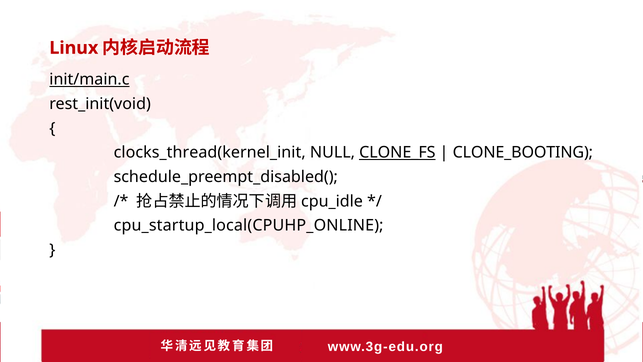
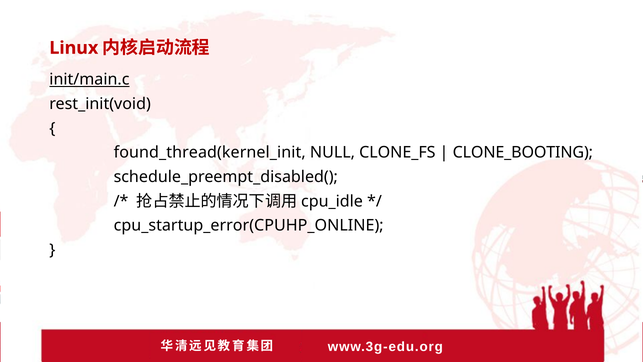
clocks_thread(kernel_init: clocks_thread(kernel_init -> found_thread(kernel_init (210, 153)
CLONE_FS underline: present -> none (397, 153)
cpu_startup_local(CPUHP_ONLINE: cpu_startup_local(CPUHP_ONLINE -> cpu_startup_error(CPUHP_ONLINE (249, 225)
